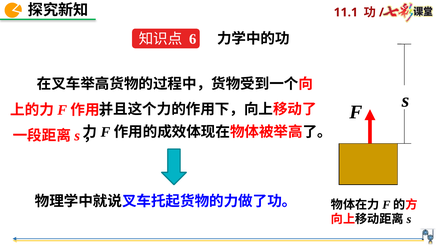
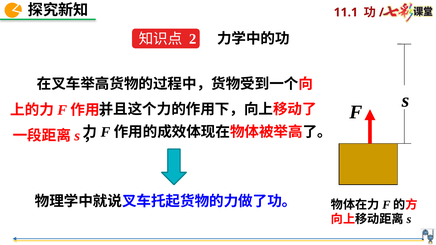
6: 6 -> 2 (193, 39)
